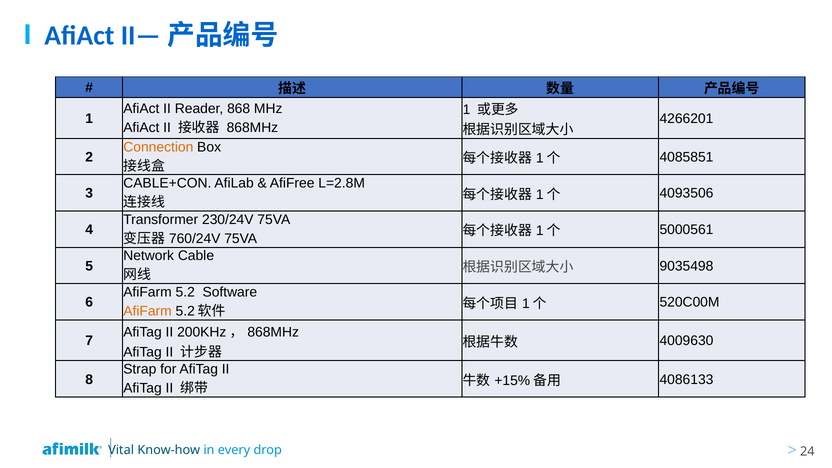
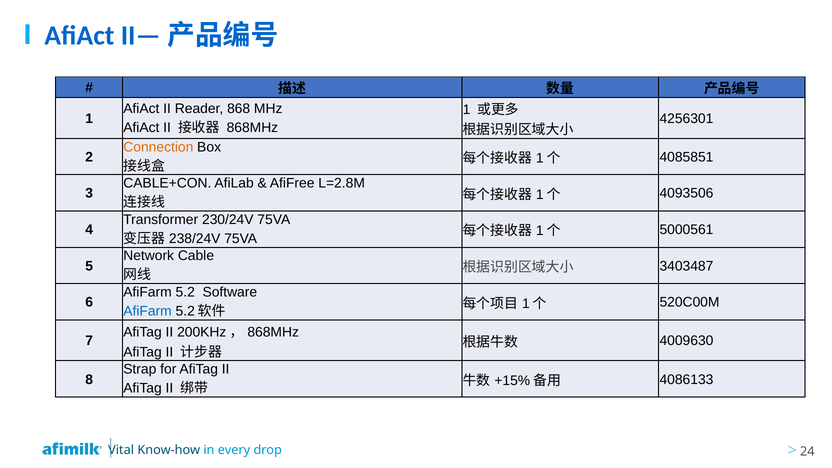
4266201: 4266201 -> 4256301 (686, 119)
760/24V: 760/24V -> 238/24V (195, 239)
9035498: 9035498 -> 3403487 (686, 266)
AfiFarm colour: orange -> blue (148, 311)
